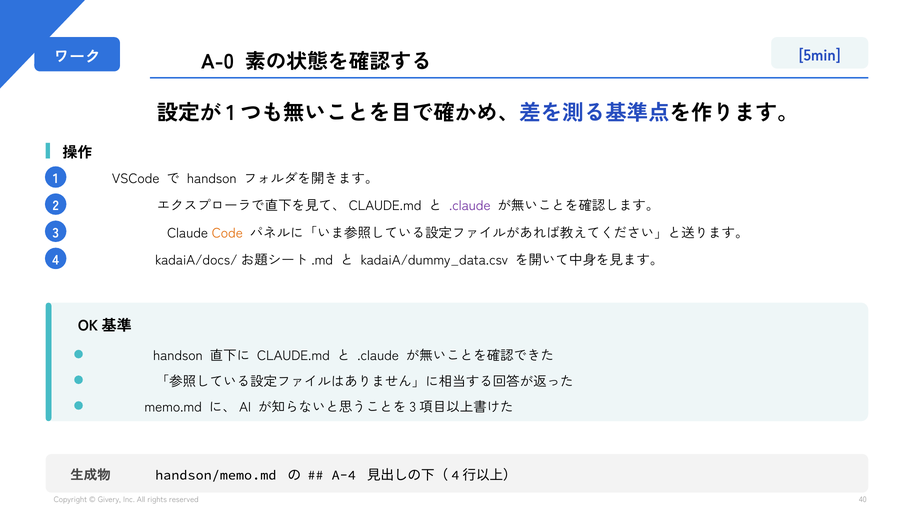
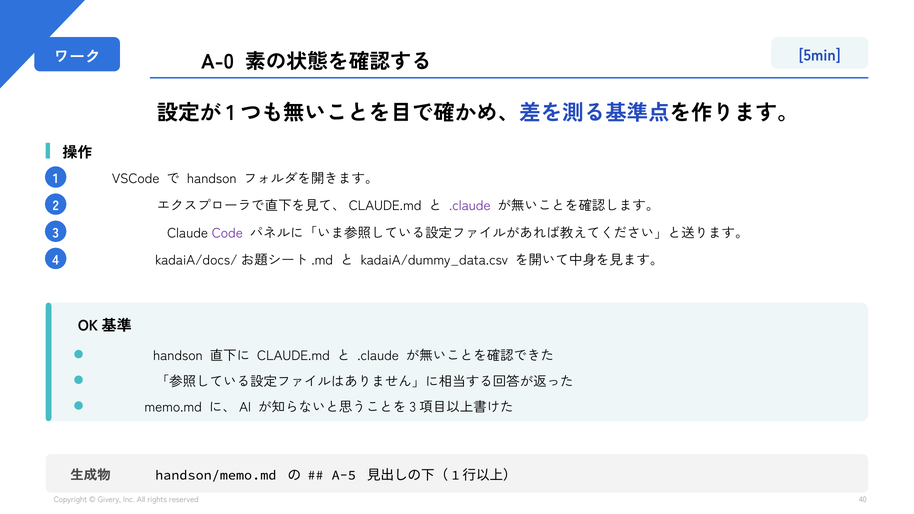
Code colour: orange -> purple (227, 233)
A-4: A-4 -> A-5 (344, 475)
4: 4 -> 1 (455, 475)
